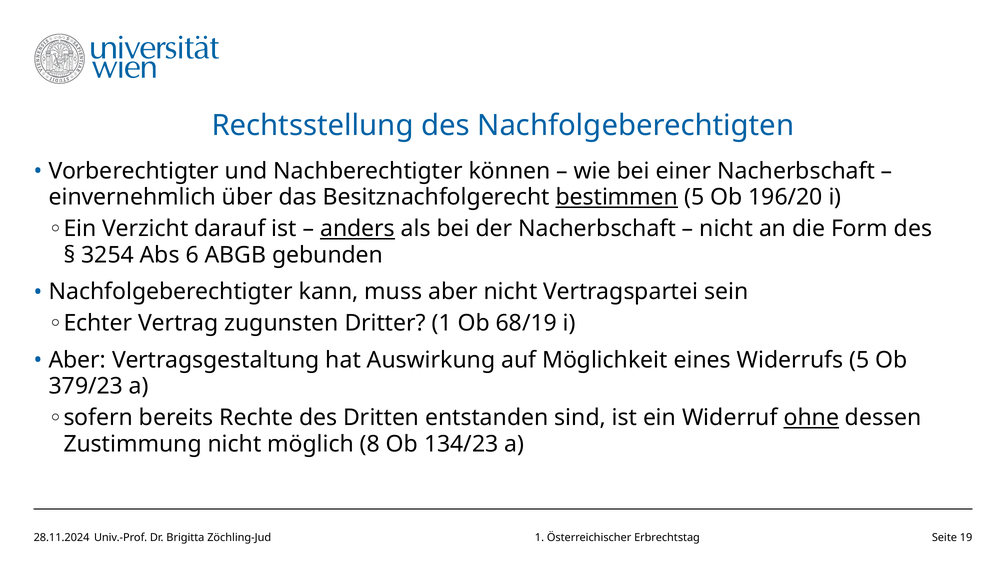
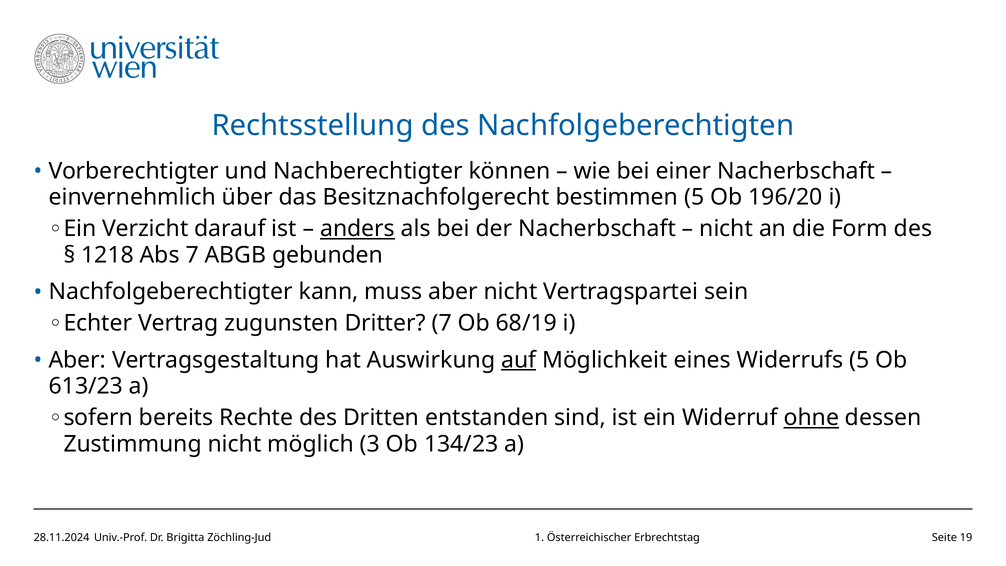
bestimmen underline: present -> none (617, 197)
3254: 3254 -> 1218 (108, 255)
Abs 6: 6 -> 7 (192, 255)
Dritter 1: 1 -> 7 (442, 323)
auf underline: none -> present (519, 360)
379/23: 379/23 -> 613/23 (86, 386)
8: 8 -> 3 (370, 444)
